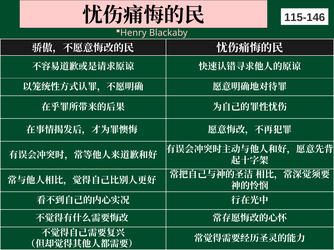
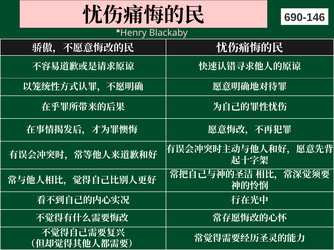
115-146: 115-146 -> 690-146 (305, 17)
